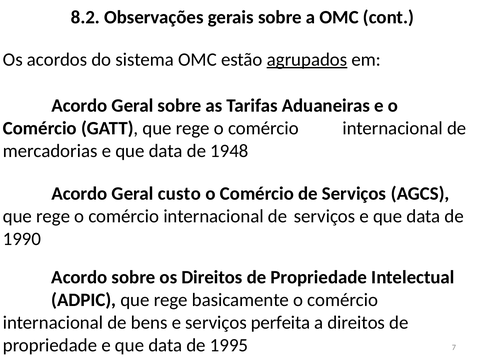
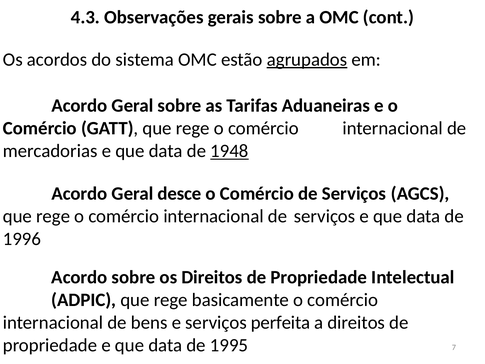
8.2: 8.2 -> 4.3 (85, 17)
1948 underline: none -> present (229, 151)
custo: custo -> desce (180, 194)
1990: 1990 -> 1996 (22, 239)
